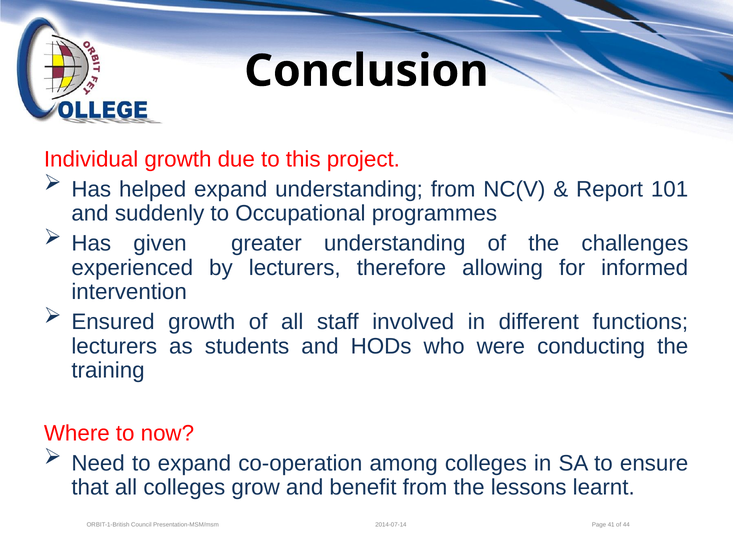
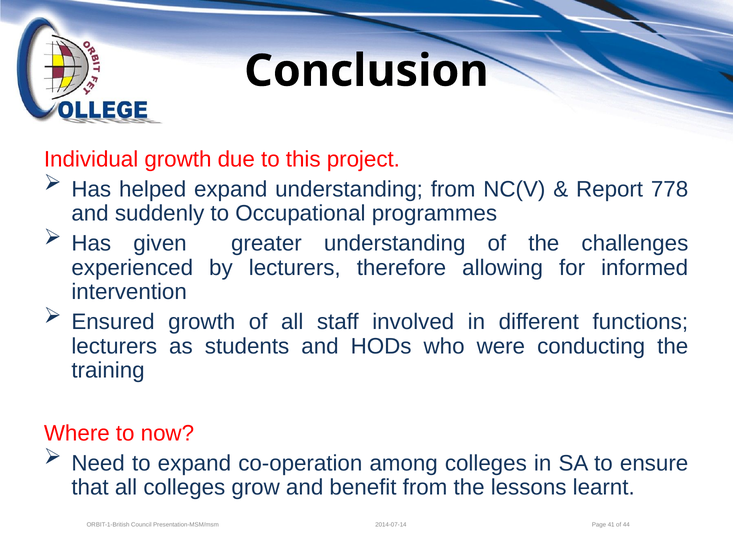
101: 101 -> 778 (670, 189)
